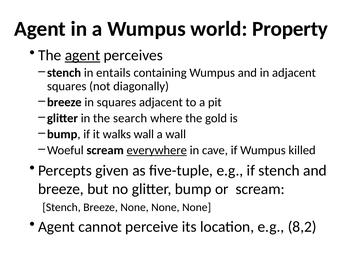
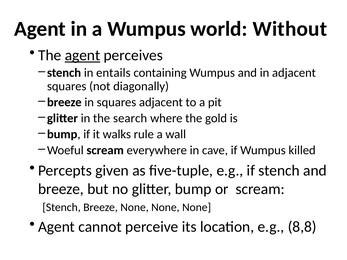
Property: Property -> Without (290, 29)
walks wall: wall -> rule (144, 134)
everywhere underline: present -> none (157, 150)
8,2: 8,2 -> 8,8 (302, 227)
